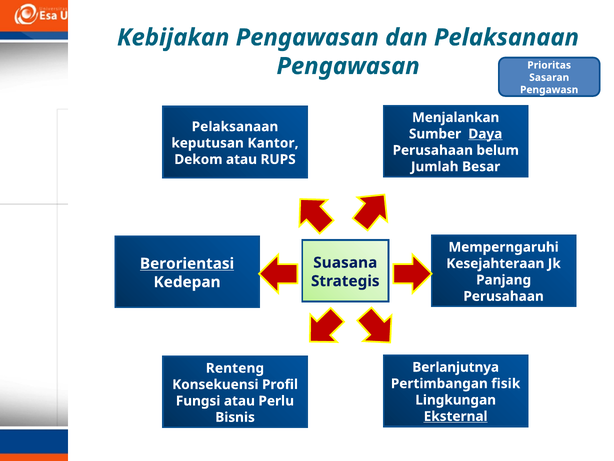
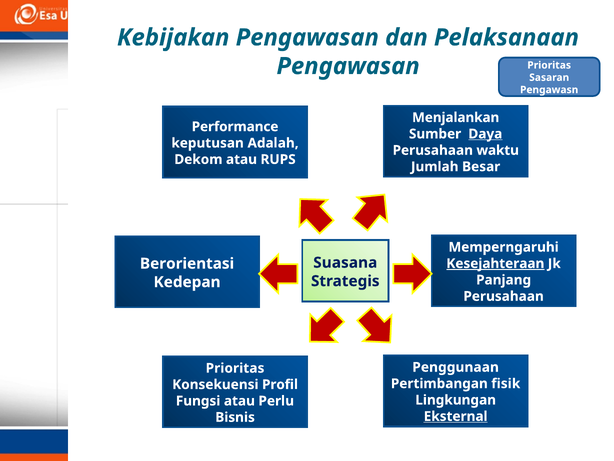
Pelaksanaan: Pelaksanaan -> Performance (235, 127)
Kantor: Kantor -> Adalah (273, 143)
belum: belum -> waktu (498, 150)
Berorientasi underline: present -> none (187, 263)
Kesejahteraan underline: none -> present (495, 263)
Berlanjutnya: Berlanjutnya -> Penggunaan (456, 367)
Renteng: Renteng -> Prioritas (235, 368)
